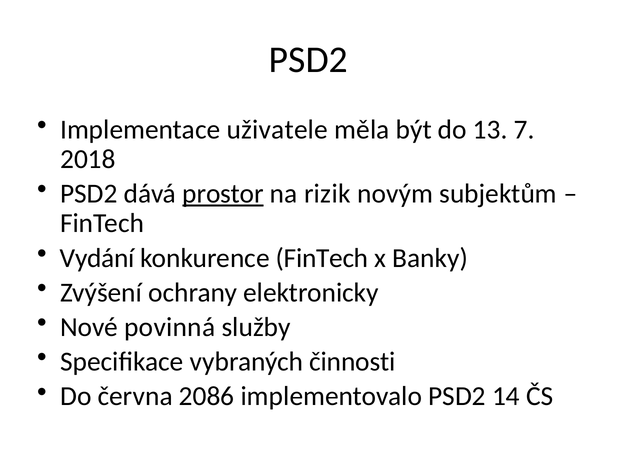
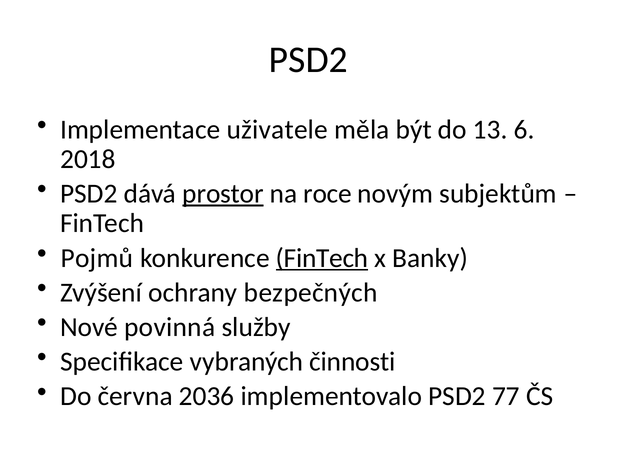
7: 7 -> 6 (524, 129)
rizik: rizik -> roce (328, 194)
Vydání: Vydání -> Pojmů (97, 258)
FinTech underline: none -> present (322, 258)
elektronicky: elektronicky -> bezpečných (311, 292)
2086: 2086 -> 2036 (207, 396)
14: 14 -> 77 (506, 396)
